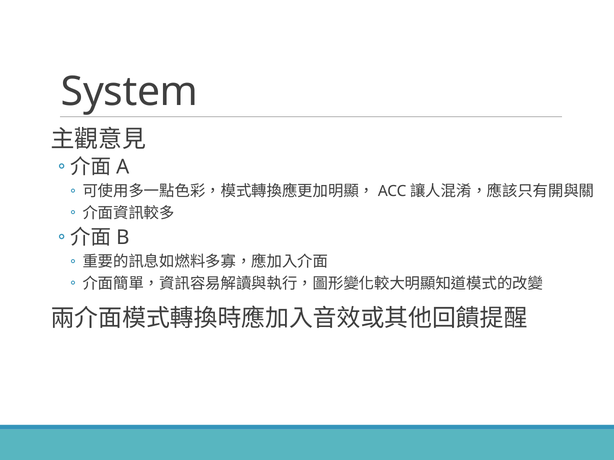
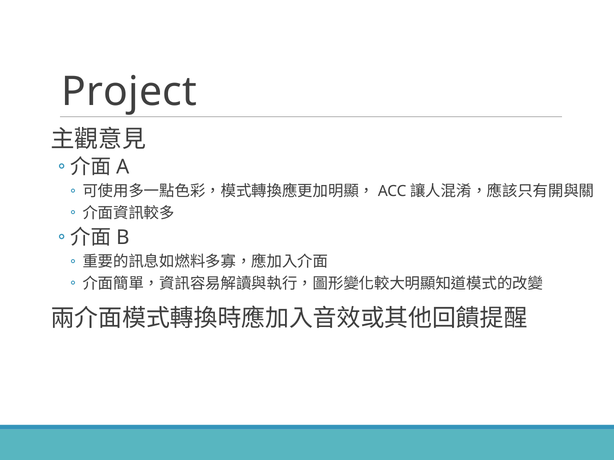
System: System -> Project (129, 92)
